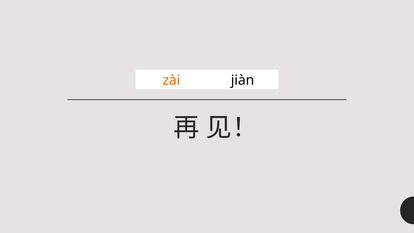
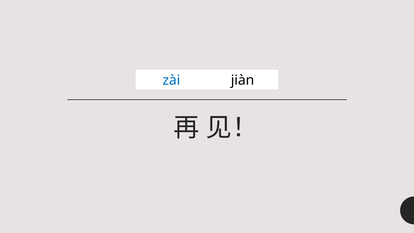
zài colour: orange -> blue (171, 80)
